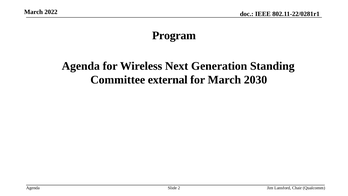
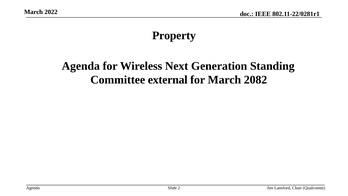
Program: Program -> Property (174, 36)
2030: 2030 -> 2082 (256, 80)
